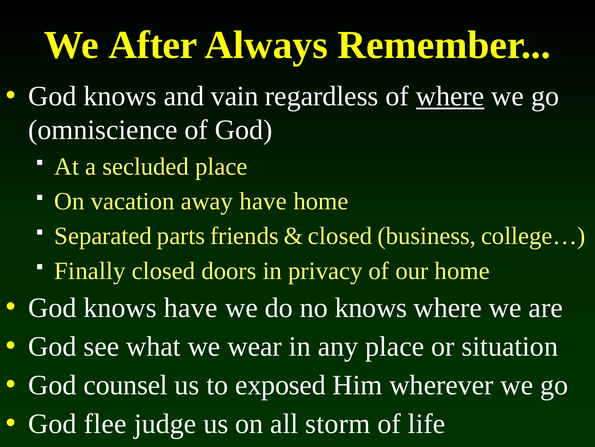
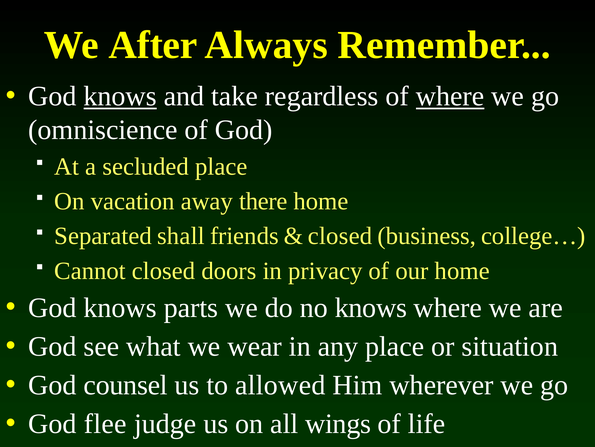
knows underline: none -> present (120, 96)
vain: vain -> take (235, 96)
away have: have -> there (263, 201)
parts: parts -> shall (181, 236)
Finally: Finally -> Cannot (90, 270)
knows have: have -> parts (191, 307)
exposed: exposed -> allowed (280, 385)
storm: storm -> wings (338, 423)
